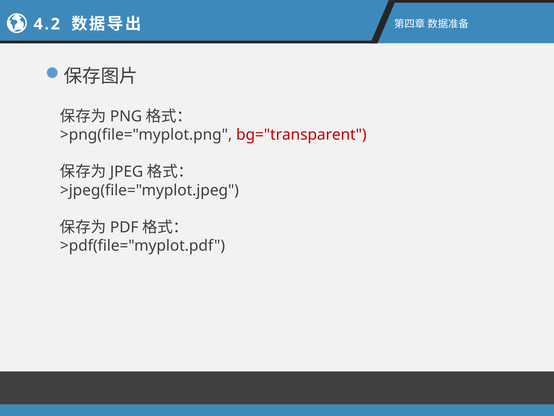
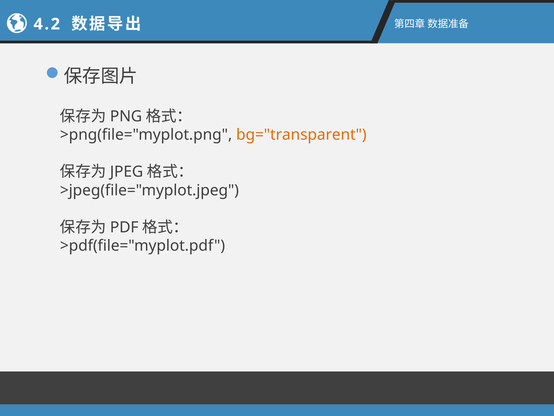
bg="transparent colour: red -> orange (301, 135)
